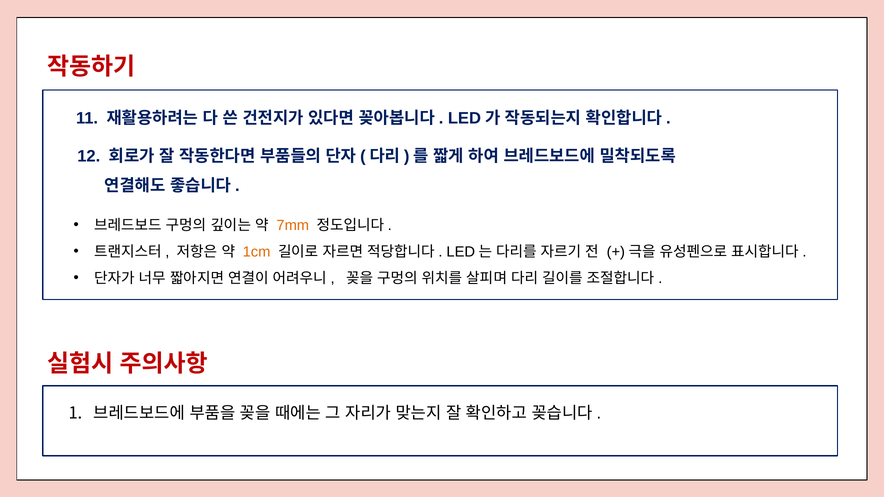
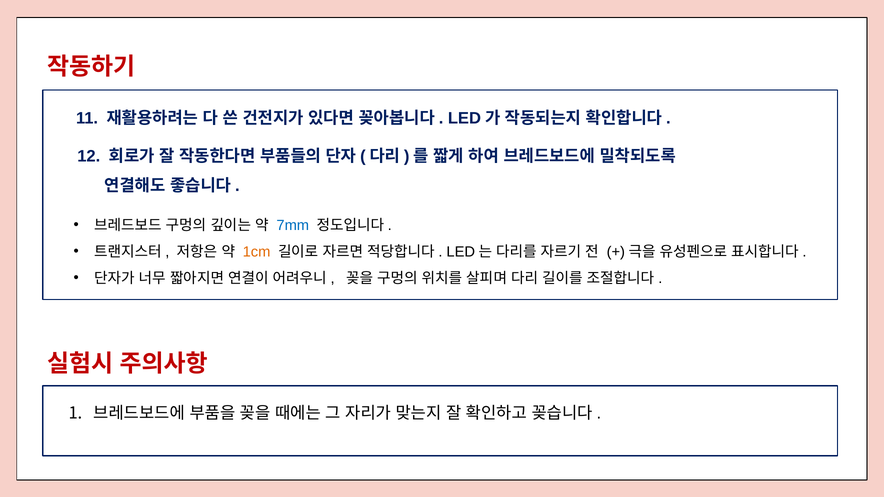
7mm colour: orange -> blue (293, 225)
